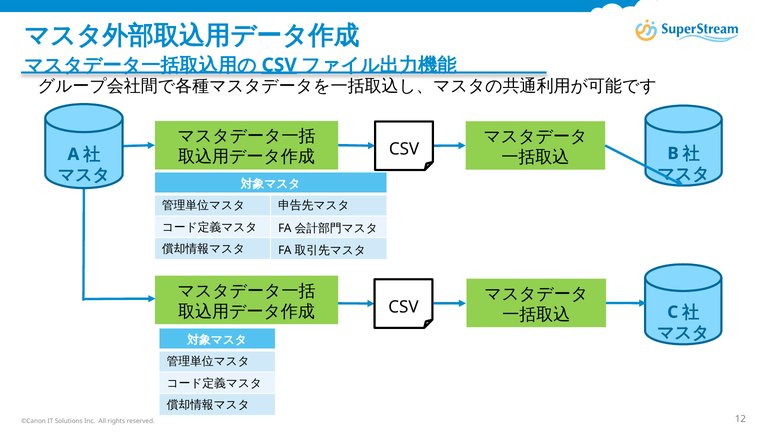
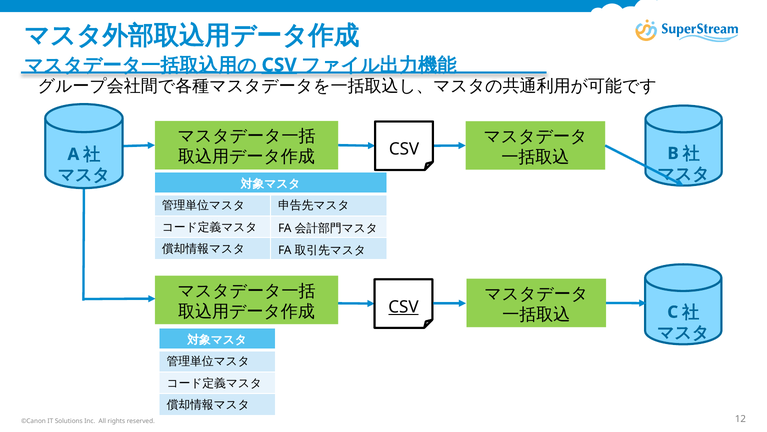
CSV underline: none -> present (403, 307)
